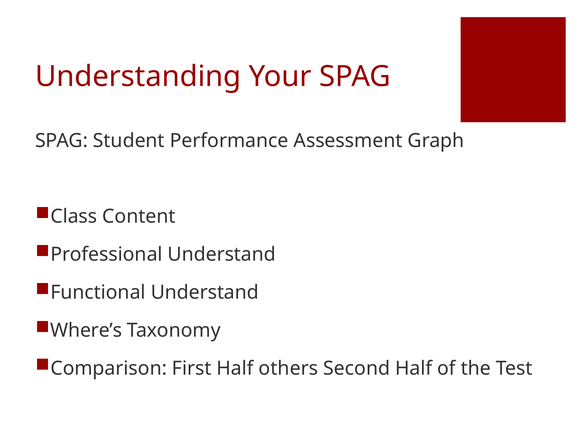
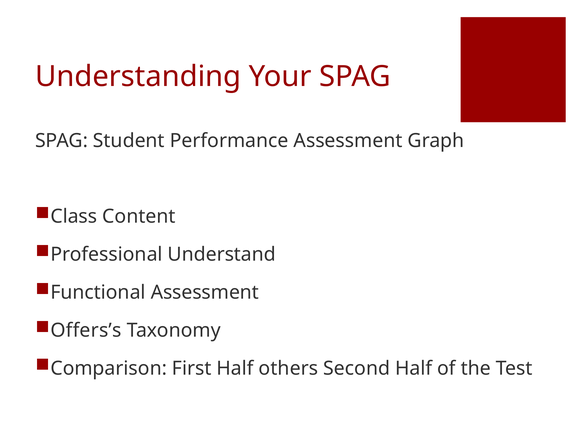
Functional Understand: Understand -> Assessment (205, 292)
Where’s: Where’s -> Offers’s (86, 330)
